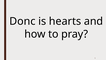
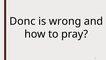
hearts: hearts -> wrong (65, 21)
